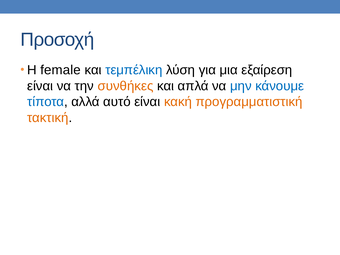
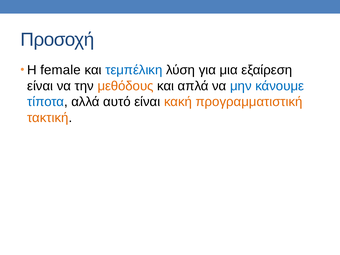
συνθήκες: συνθήκες -> μεθόδους (126, 86)
